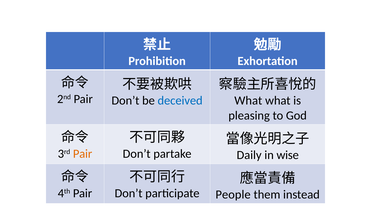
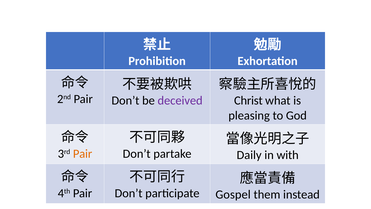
deceived colour: blue -> purple (180, 100)
What: What -> Christ (248, 100)
wise: wise -> with (288, 155)
People: People -> Gospel (233, 194)
